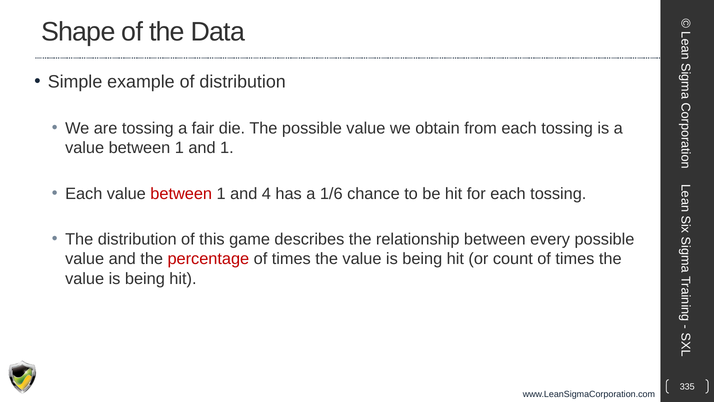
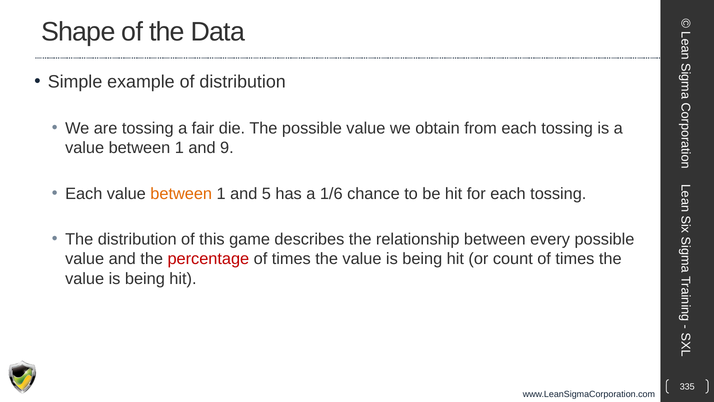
and 1: 1 -> 9 (227, 148)
between colour: red -> orange (181, 193)
4: 4 -> 5 (266, 193)
